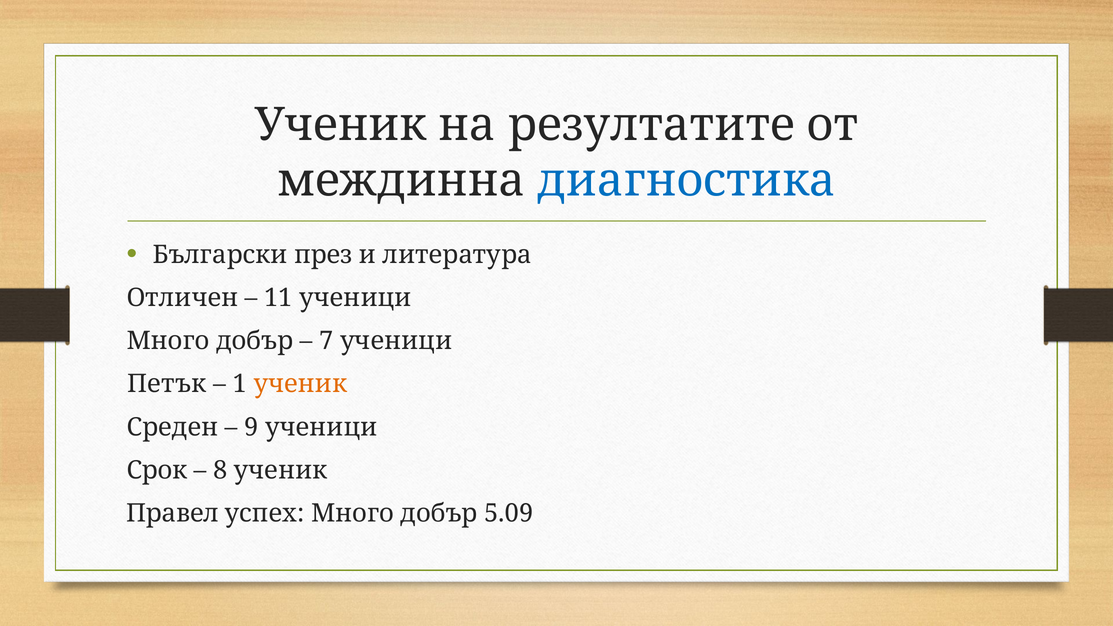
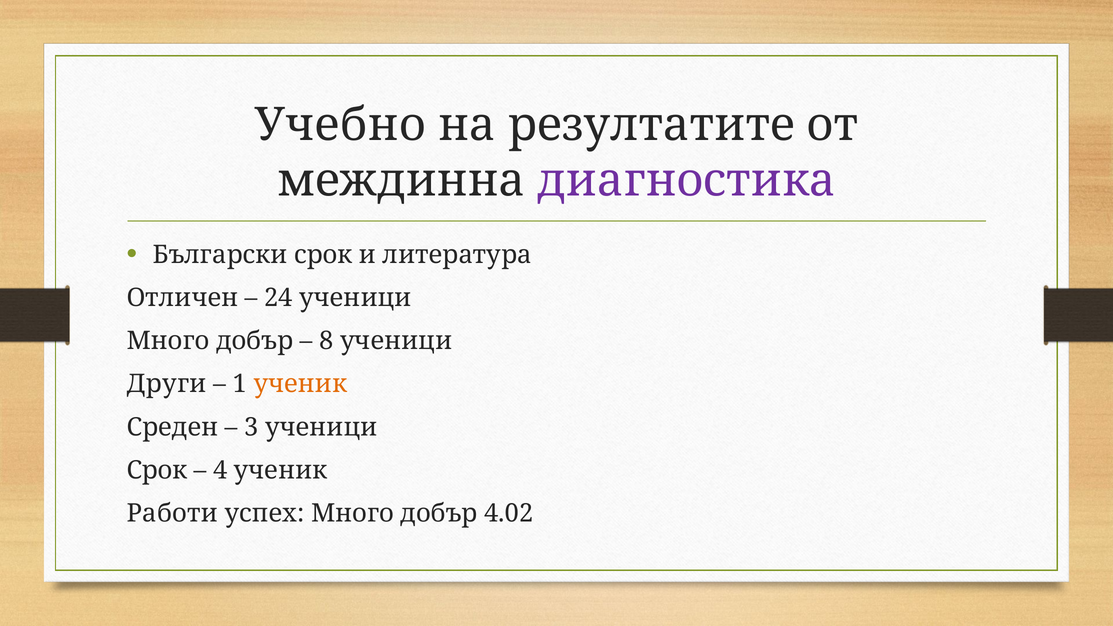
Ученик: Ученик -> Учебно (340, 125)
диагностика colour: blue -> purple (687, 181)
Български през: през -> срок (323, 255)
11: 11 -> 24 (278, 298)
7: 7 -> 8 (326, 341)
Петък: Петък -> Други (167, 384)
9: 9 -> 3 (251, 427)
8: 8 -> 4 (220, 470)
Правел: Правел -> Работи (172, 513)
5.09: 5.09 -> 4.02 (509, 513)
